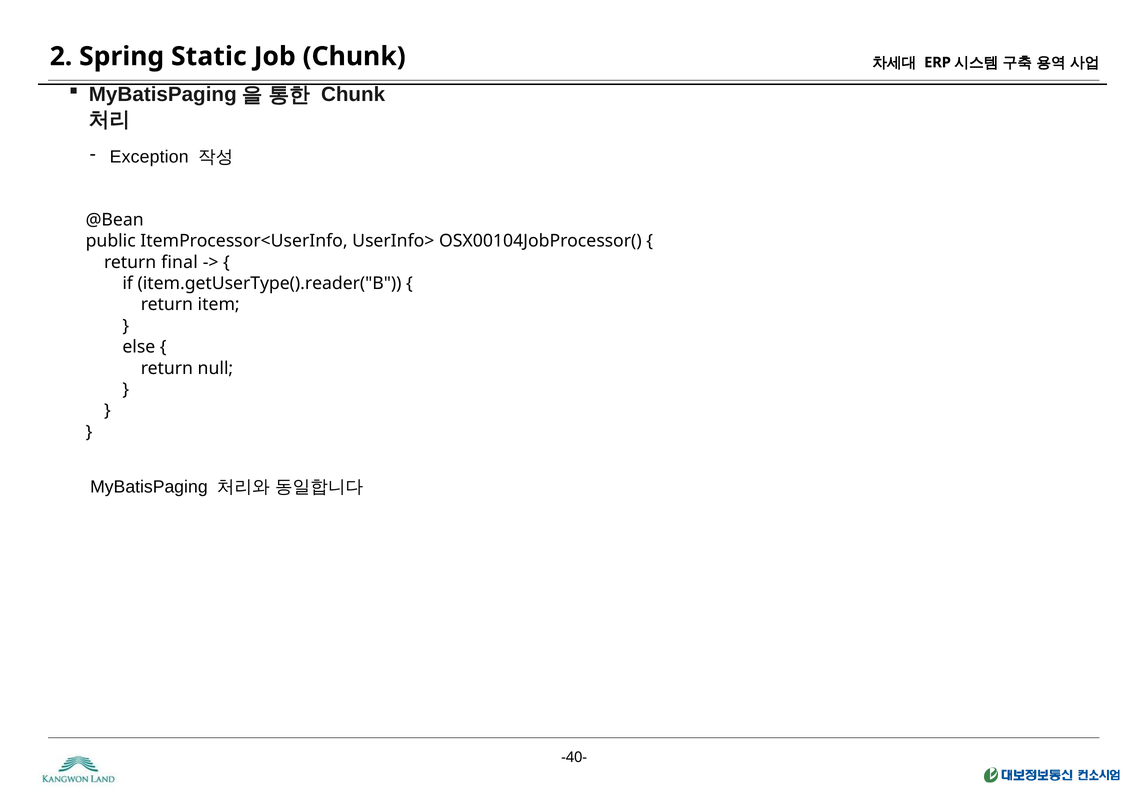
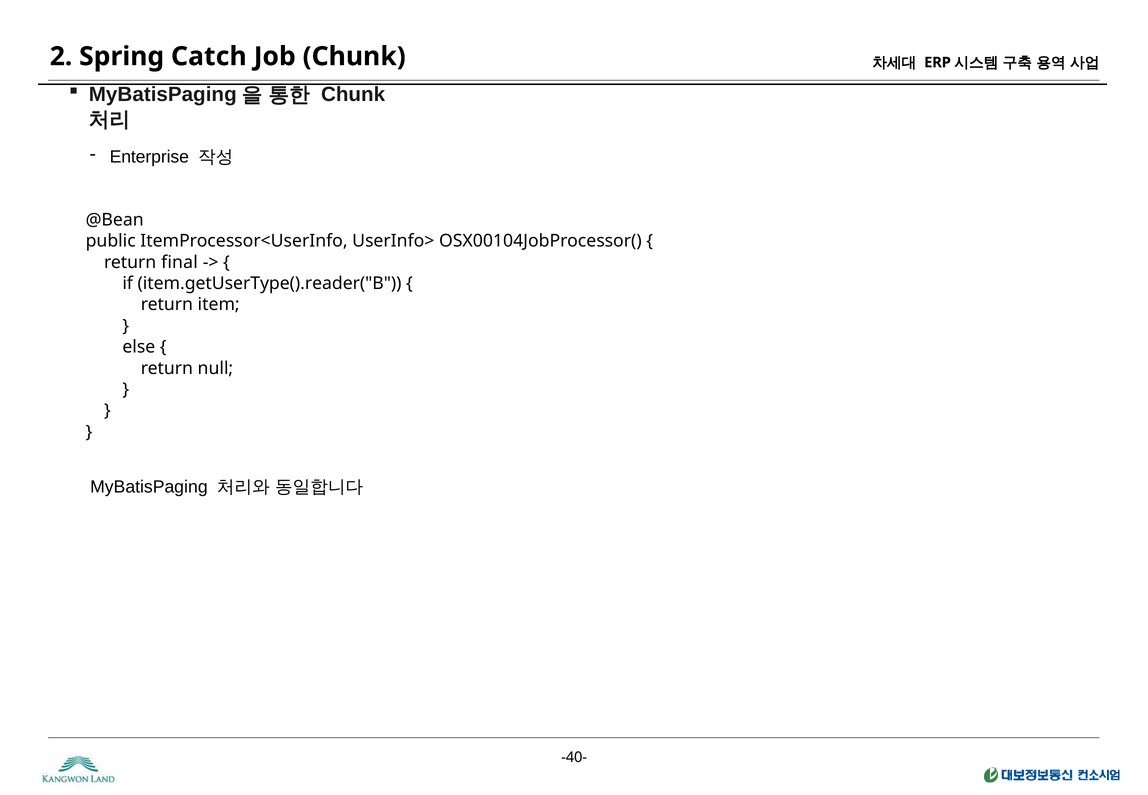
Static: Static -> Catch (209, 56)
Exception: Exception -> Enterprise (149, 157)
